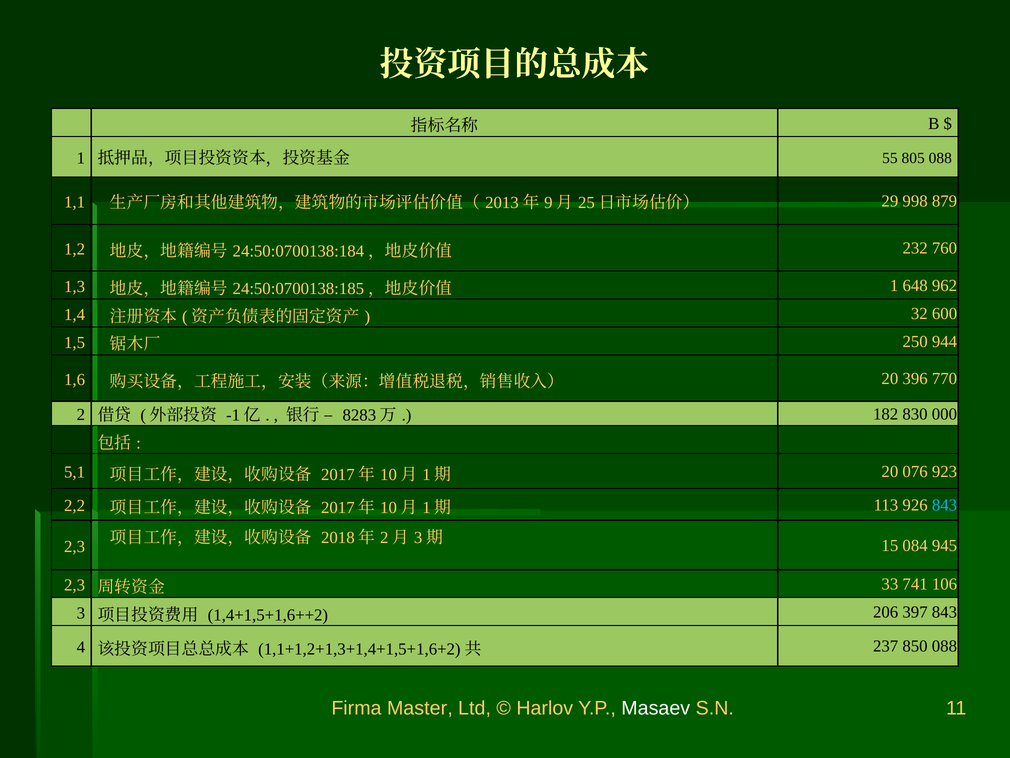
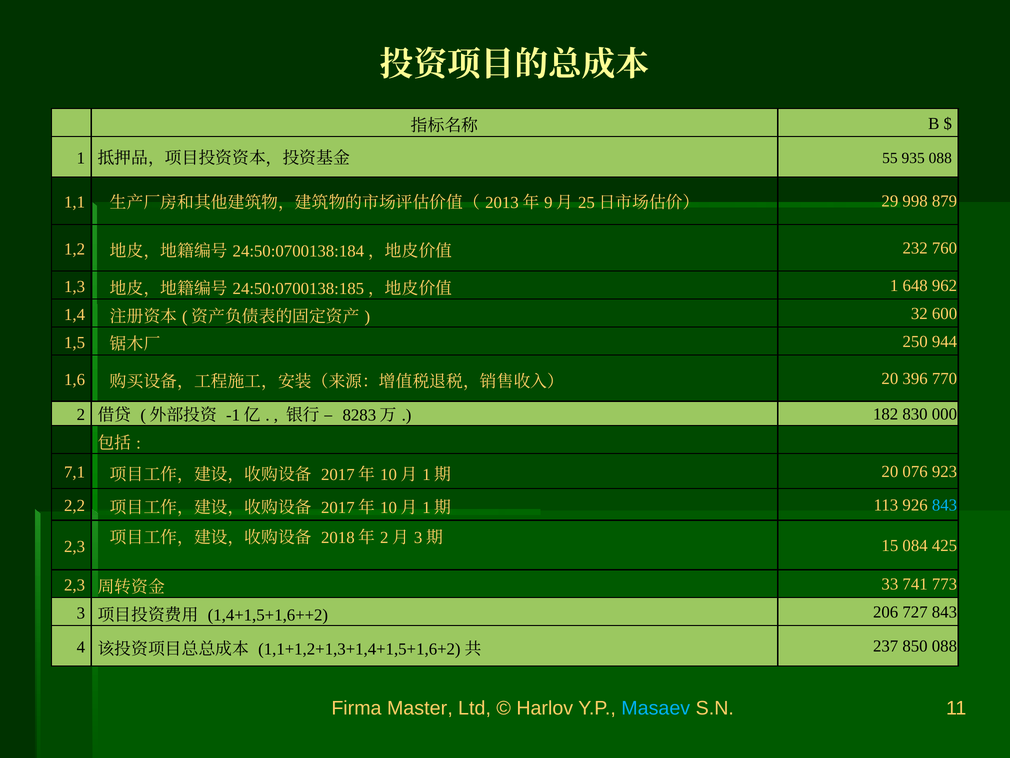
805: 805 -> 935 (913, 158)
5,1: 5,1 -> 7,1 (75, 472)
945: 945 -> 425 (944, 545)
106: 106 -> 773 (944, 584)
397: 397 -> 727 (915, 612)
Masaev colour: white -> light blue (656, 708)
